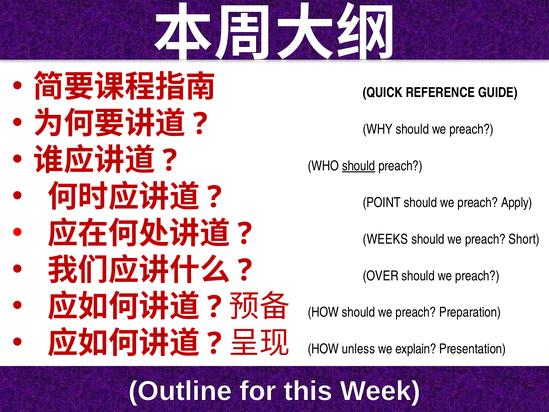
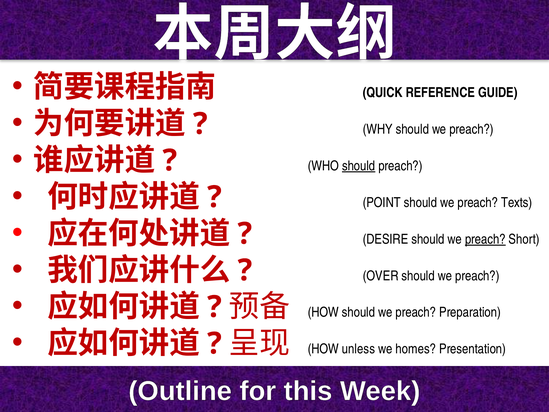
Apply: Apply -> Texts (517, 202)
WEEKS: WEEKS -> DESIRE (385, 239)
preach underline: none -> present (485, 239)
explain: explain -> homes (416, 349)
